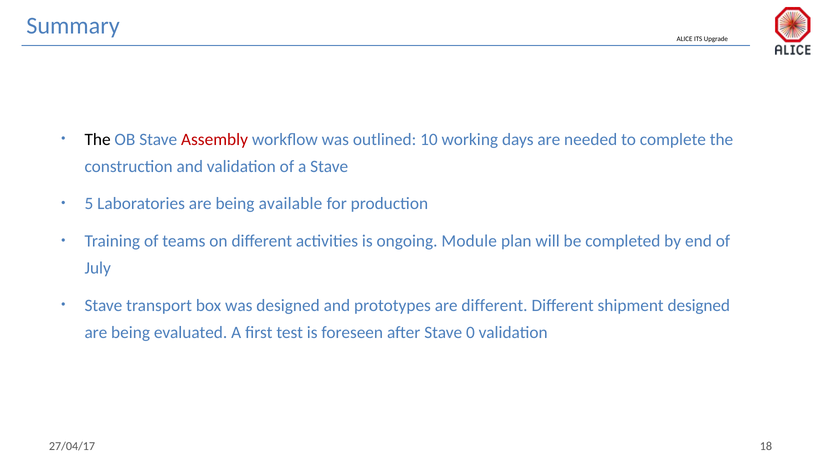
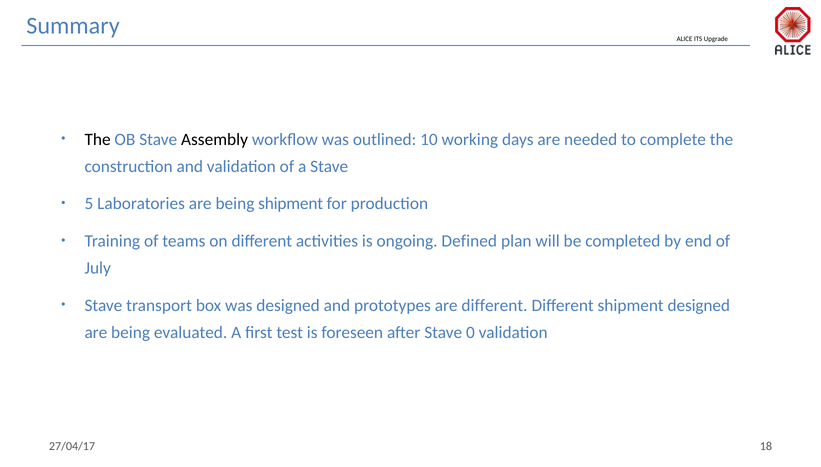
Assembly colour: red -> black (215, 139)
being available: available -> shipment (291, 204)
Module: Module -> Defined (469, 241)
